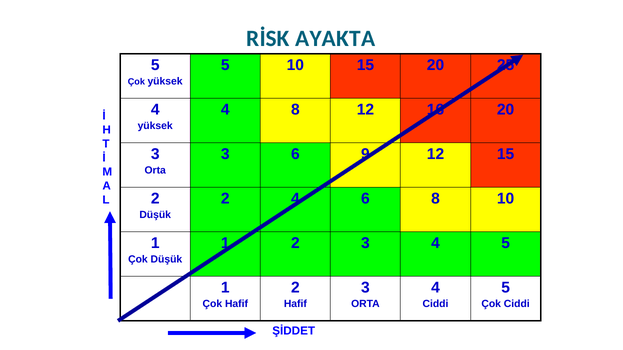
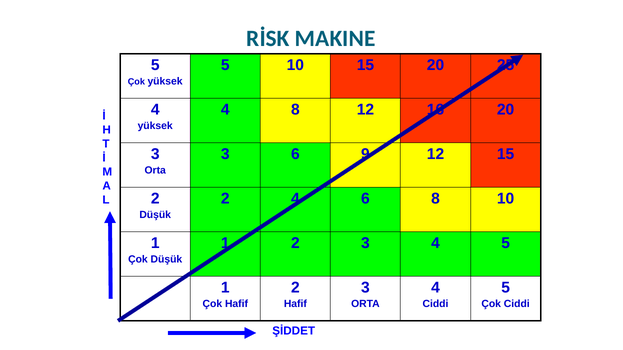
AYAKTA: AYAKTA -> MAKINE (335, 38)
